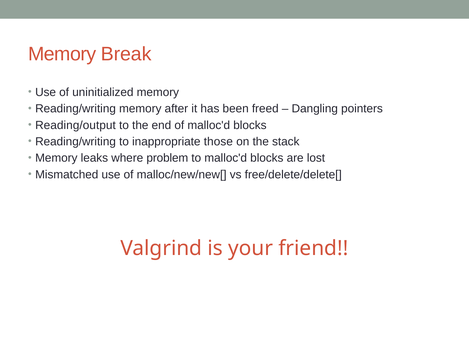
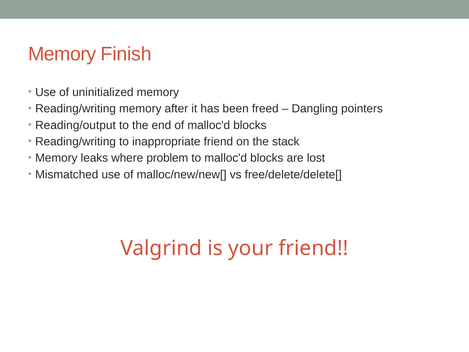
Break: Break -> Finish (126, 54)
inappropriate those: those -> friend (218, 142)
